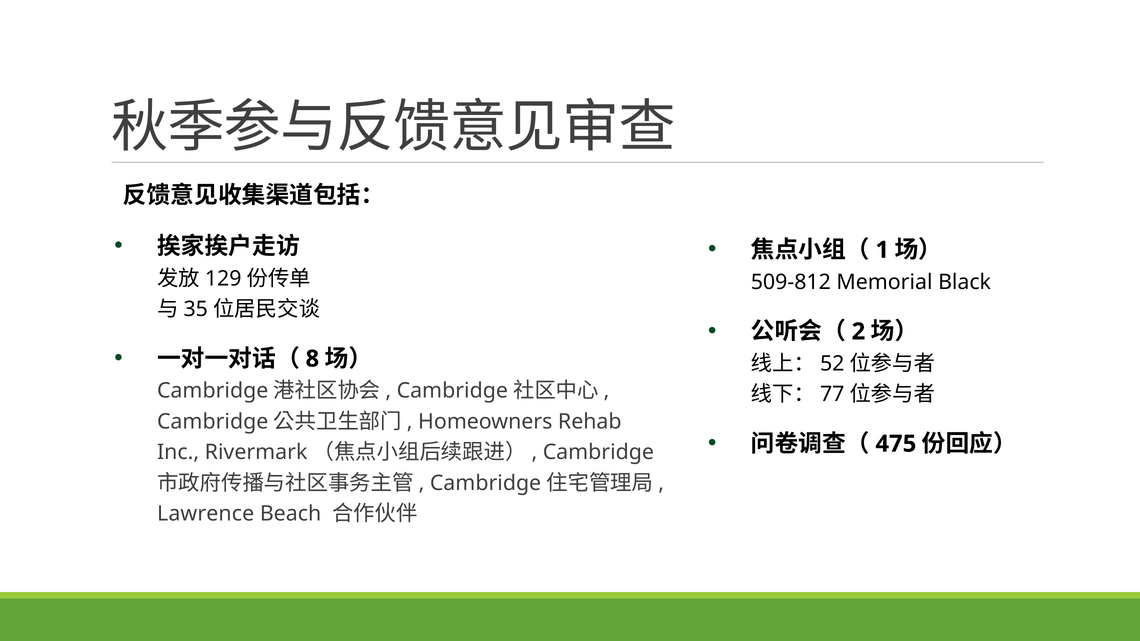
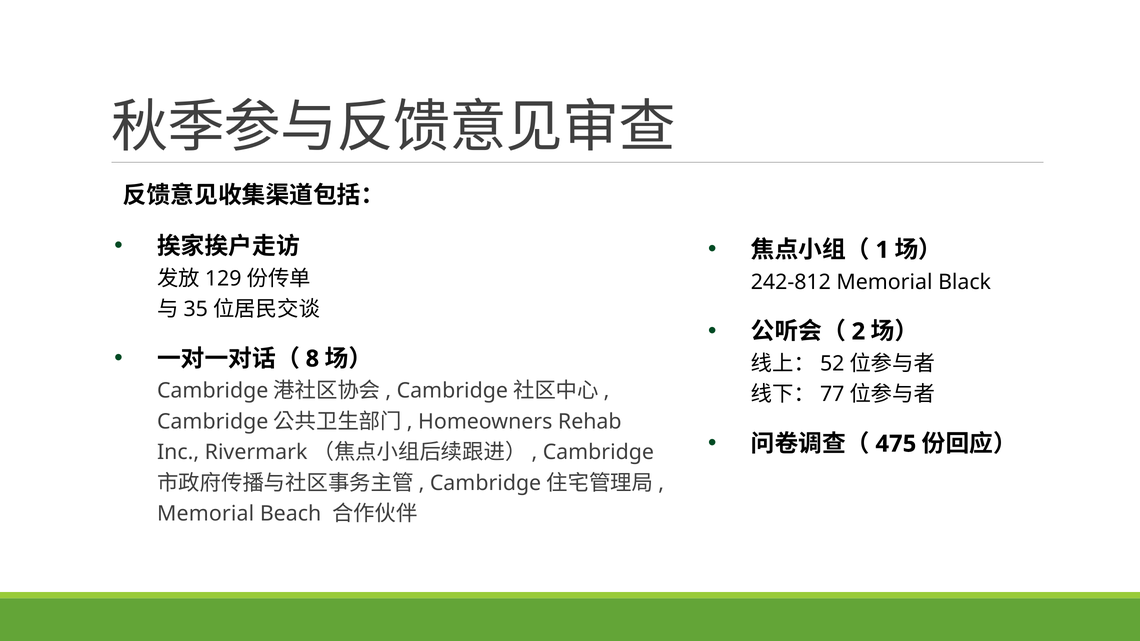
509-812: 509-812 -> 242-812 (791, 282)
Lawrence: Lawrence -> Memorial (206, 514)
